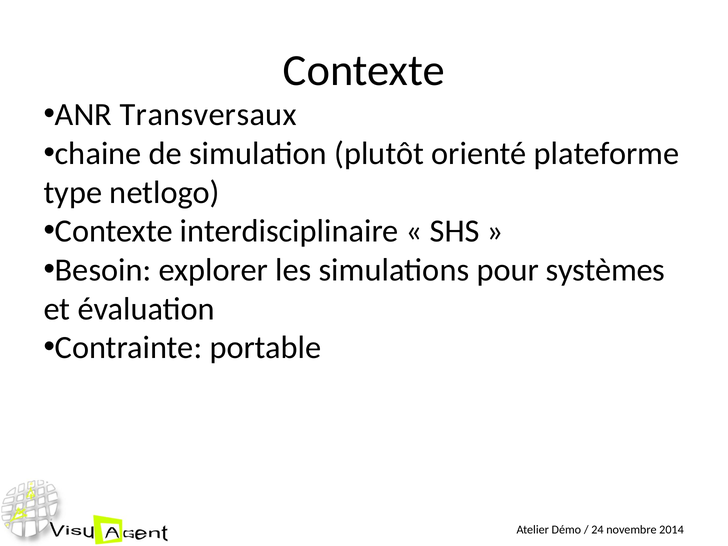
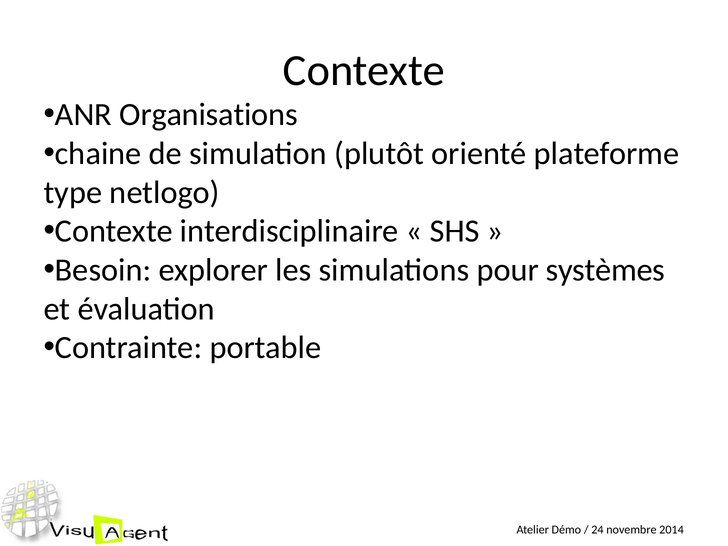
Transversaux: Transversaux -> Organisations (209, 115)
